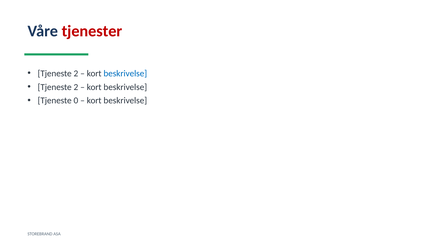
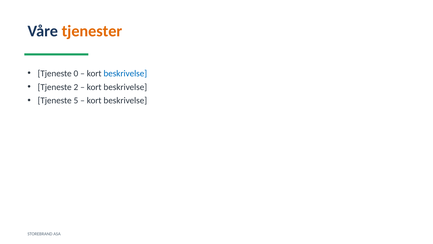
tjenester colour: red -> orange (92, 31)
2: 2 -> 0 (76, 73)
0: 0 -> 5 (76, 100)
